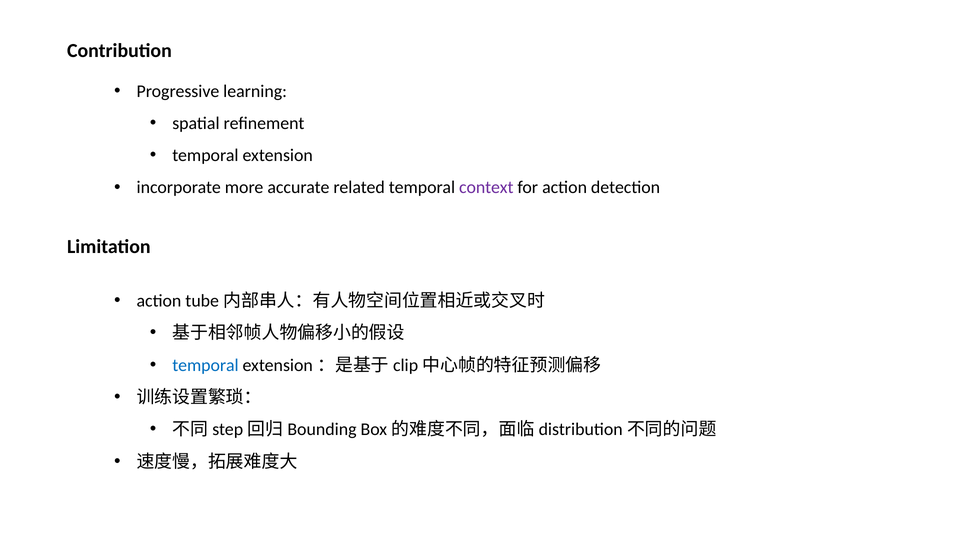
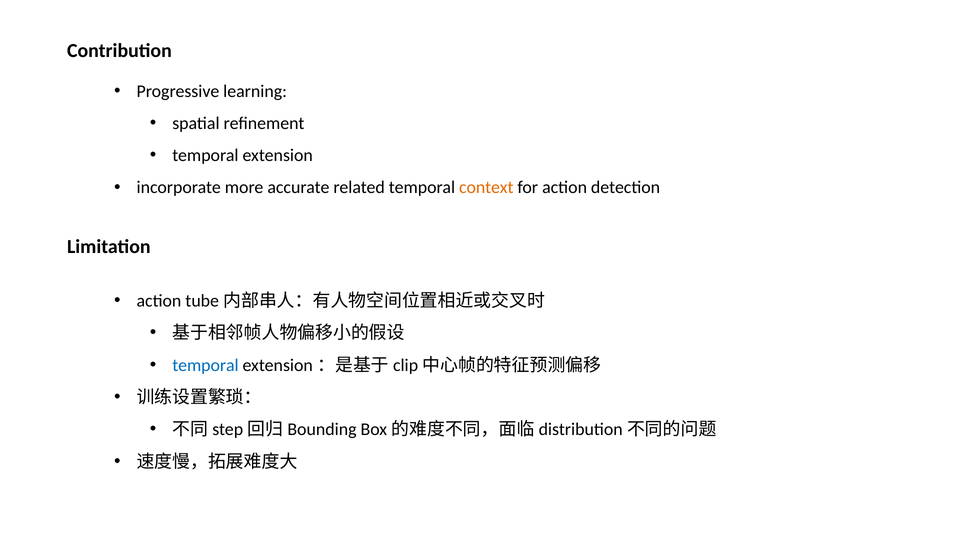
context colour: purple -> orange (486, 188)
